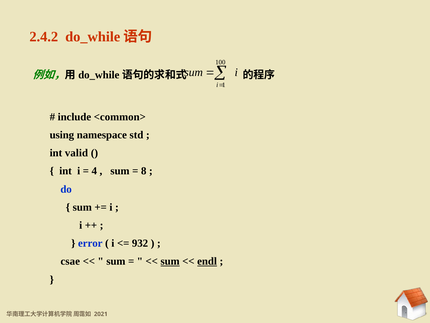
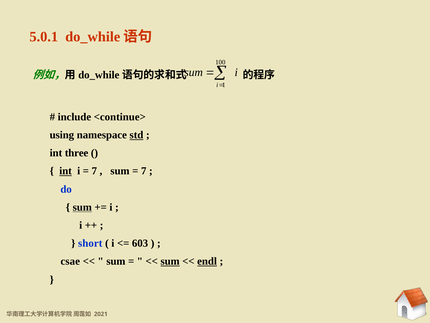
2.4.2: 2.4.2 -> 5.0.1 (44, 37)
<common>: <common> -> <continue> (120, 117)
std underline: none -> present (136, 135)
valid: valid -> three (77, 153)
int underline: none -> present (66, 171)
4: 4 -> 7 (94, 171)
8: 8 -> 7 (144, 171)
sum underline: none -> present (82, 207)
error: error -> short (90, 243)
932: 932 -> 603 (140, 243)
